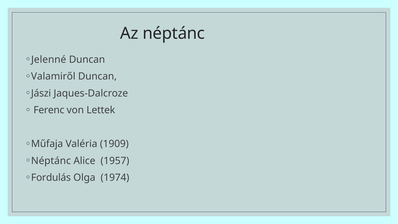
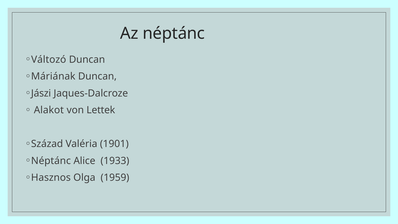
Jelenné: Jelenné -> Változó (49, 60)
Valamiről: Valamiről -> Máriának (53, 76)
Ferenc: Ferenc -> Alakot (49, 110)
Műfaja: Műfaja -> Század (47, 144)
1909: 1909 -> 1901 (114, 144)
1957: 1957 -> 1933 (115, 161)
Fordulás: Fordulás -> Hasznos (51, 178)
1974: 1974 -> 1959 (115, 178)
